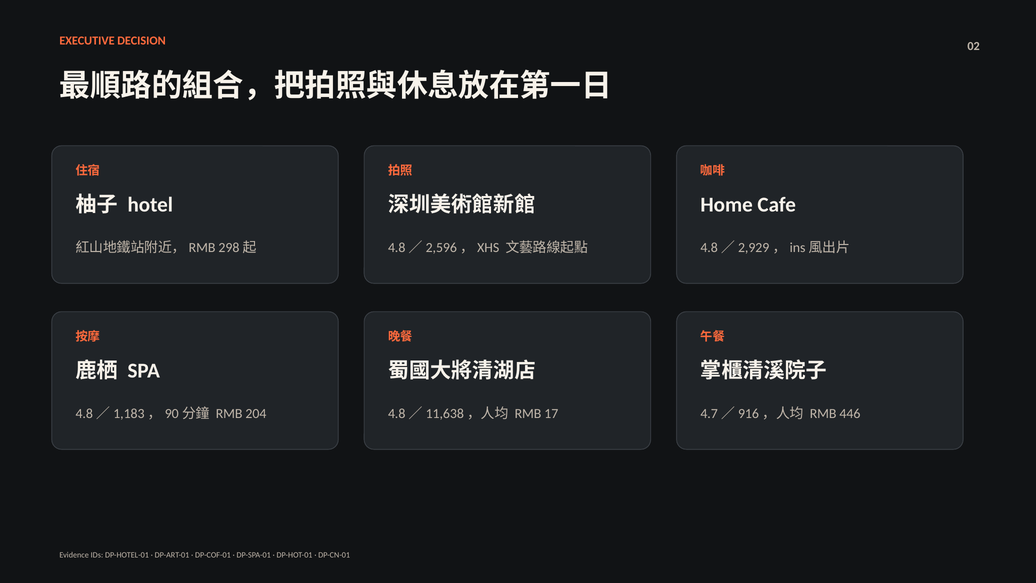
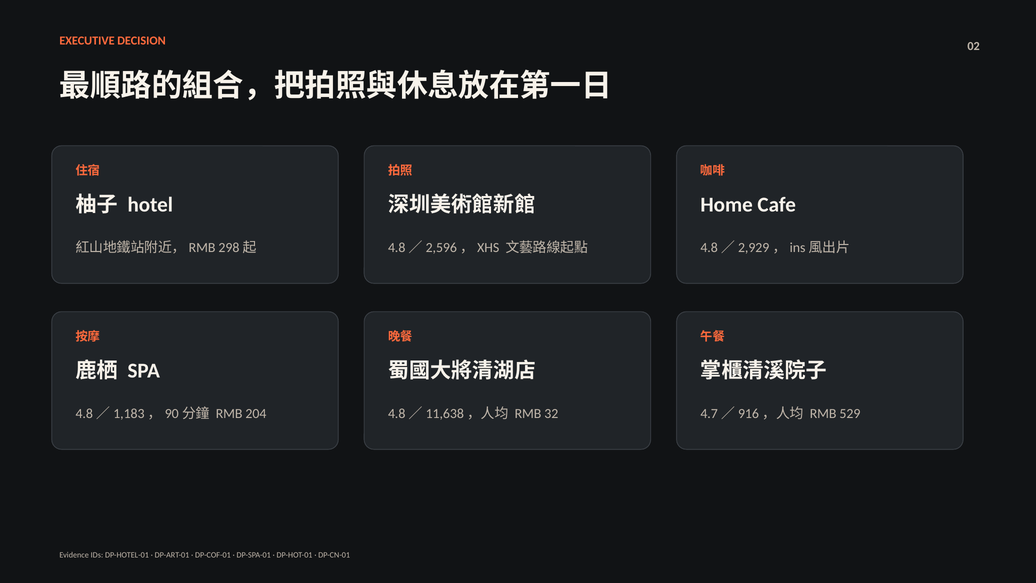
17: 17 -> 32 (551, 414)
446: 446 -> 529 (850, 414)
